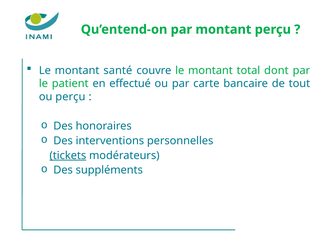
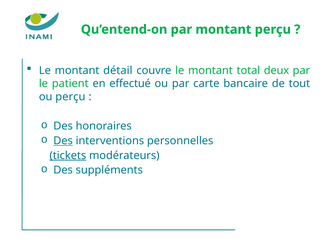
santé: santé -> détail (118, 71)
dont: dont -> deux (277, 71)
Des underline: none -> present (63, 141)
